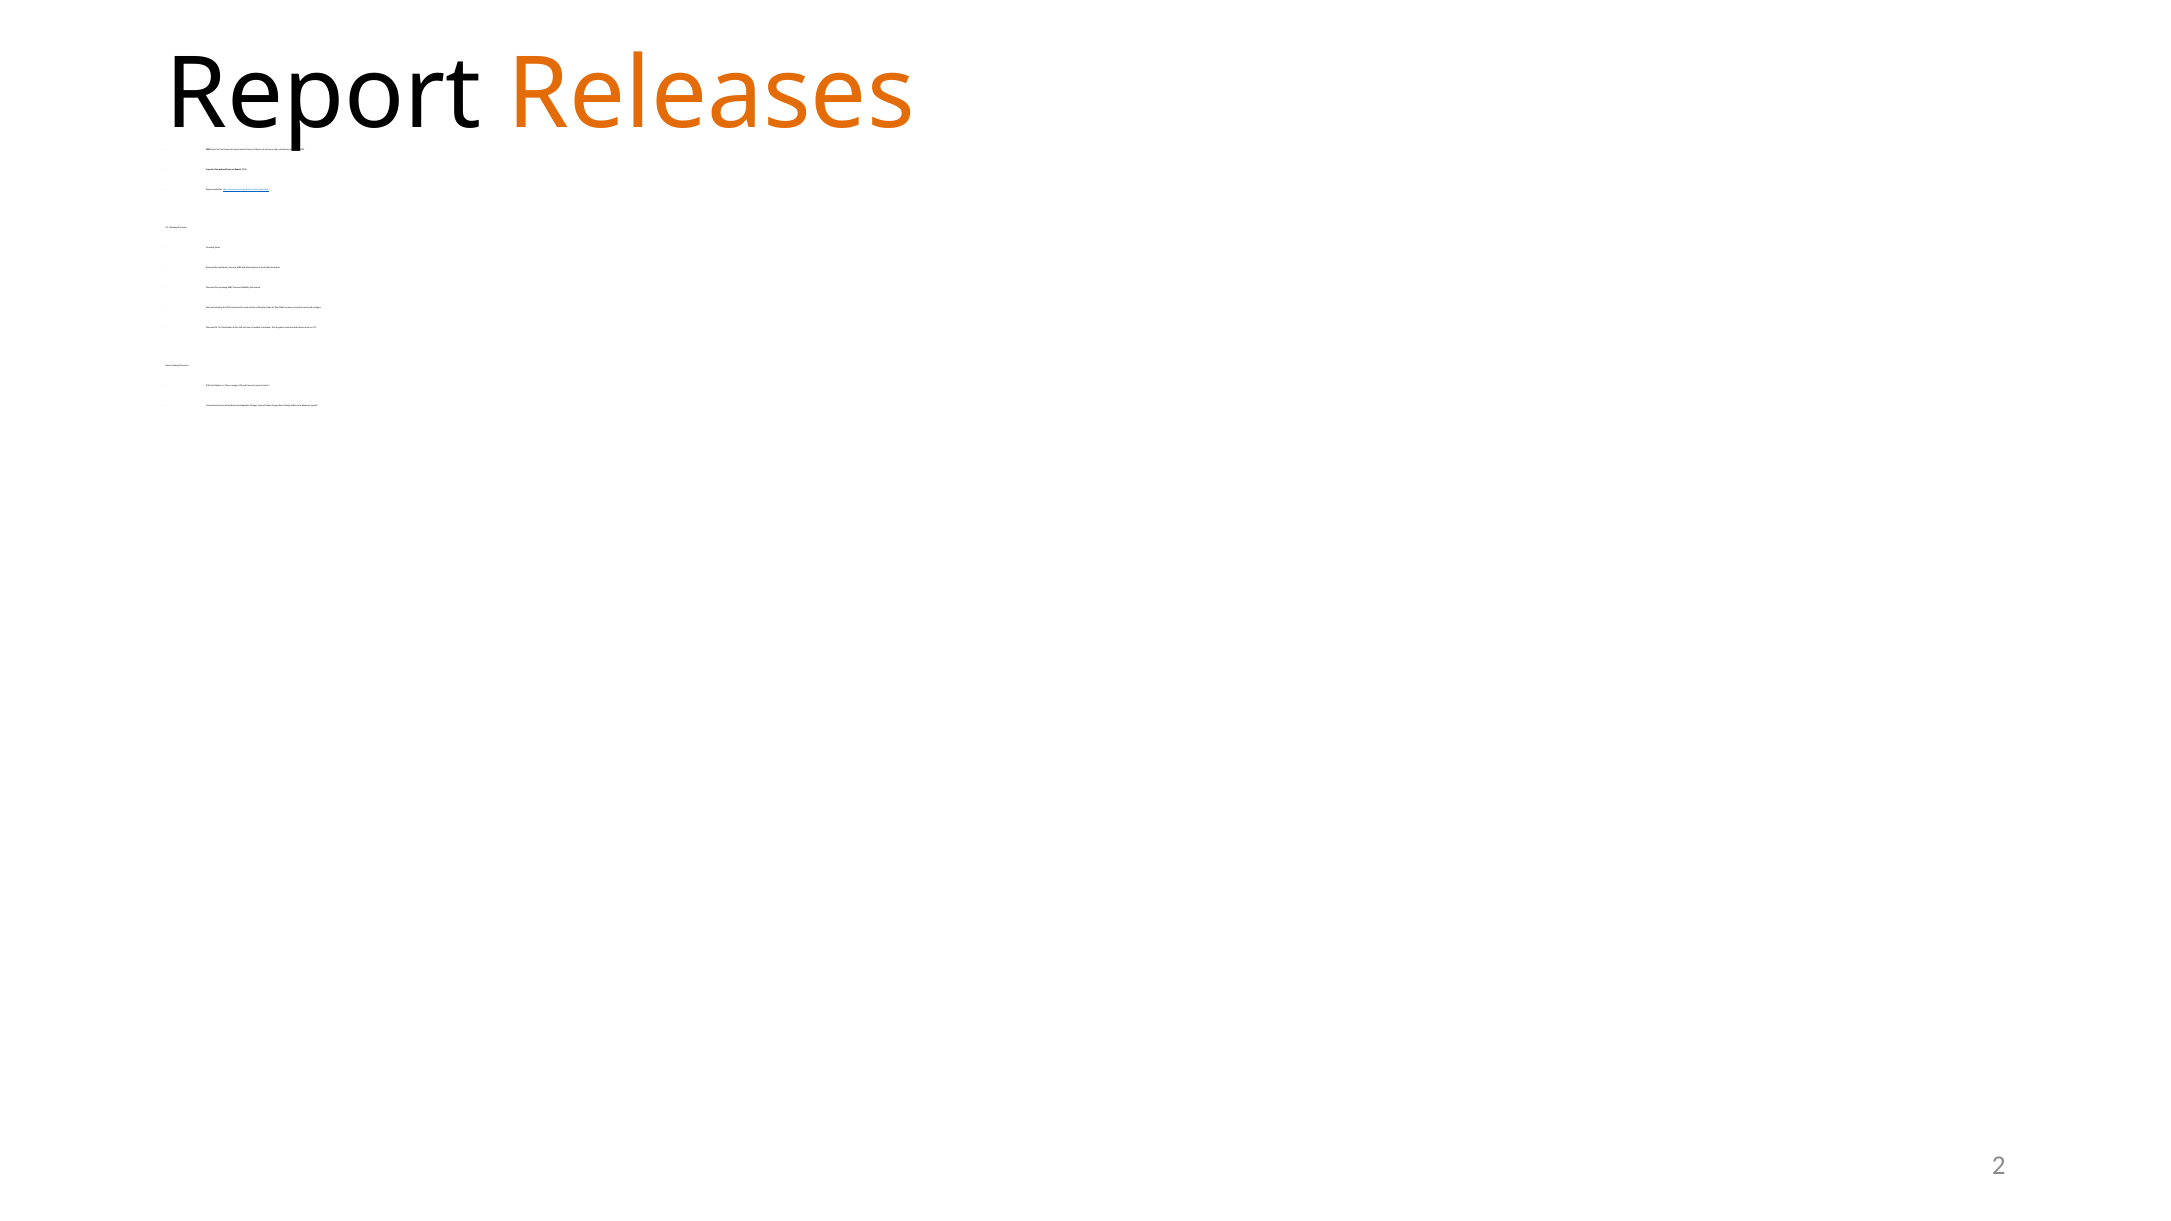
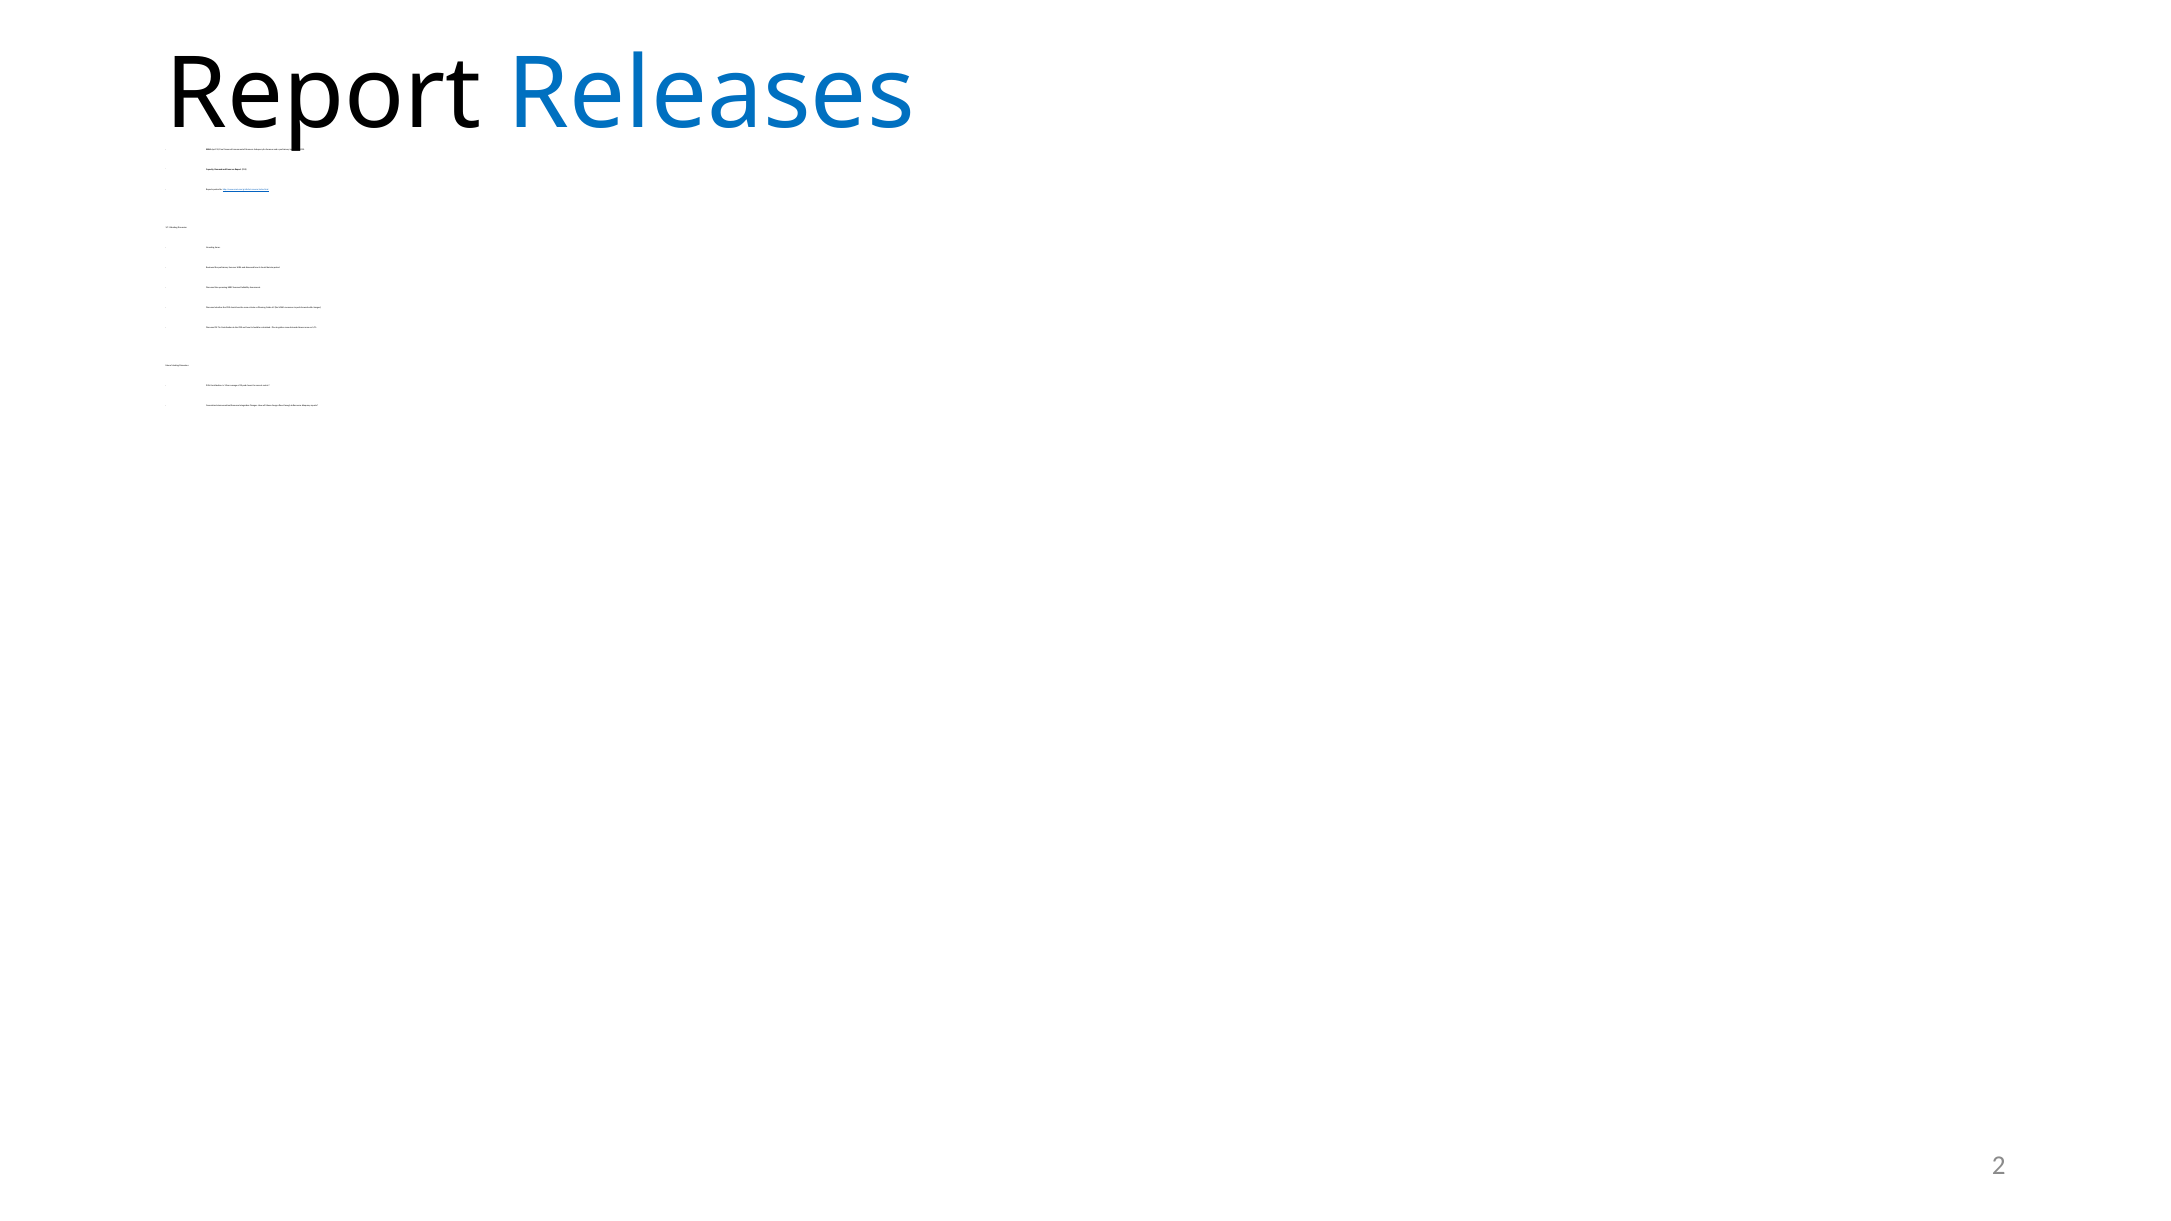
Releases colour: orange -> blue (711, 95)
